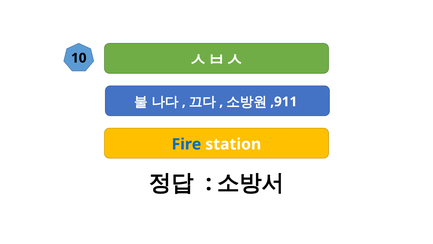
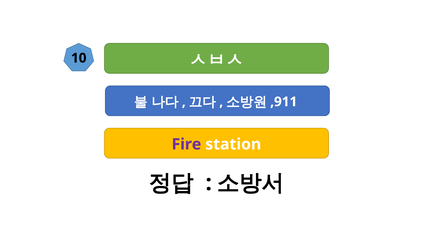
Fire colour: blue -> purple (186, 144)
